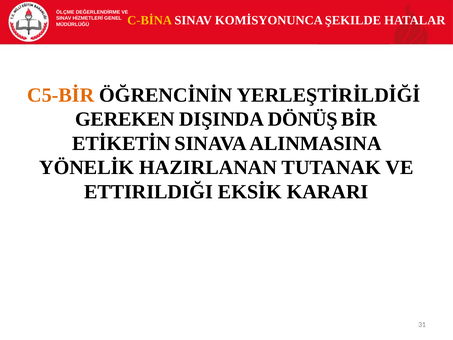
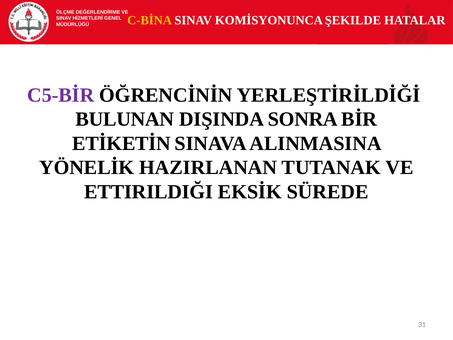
C5-BİR colour: orange -> purple (61, 95)
GEREKEN: GEREKEN -> BULUNAN (125, 119)
DÖNÜŞ: DÖNÜŞ -> SONRA (303, 119)
KARARI: KARARI -> SÜREDE (328, 192)
